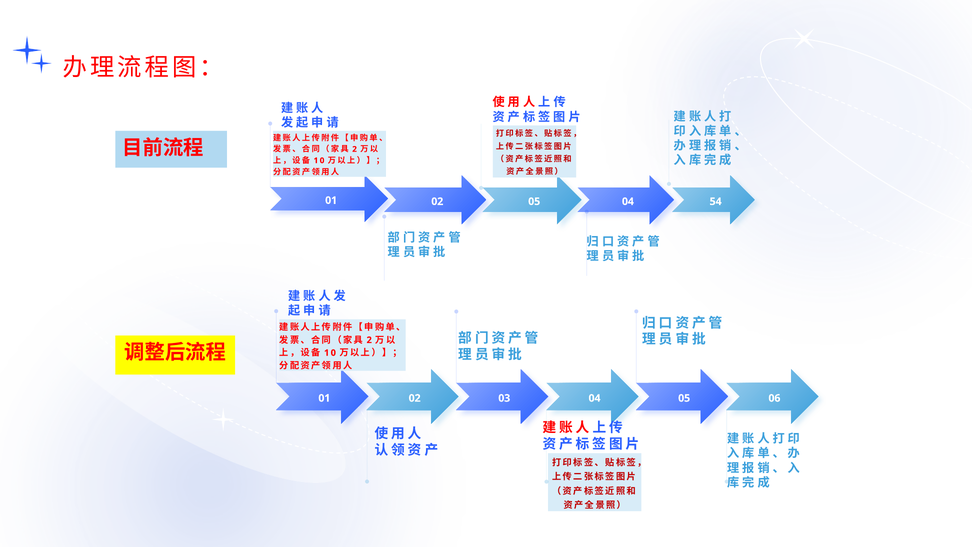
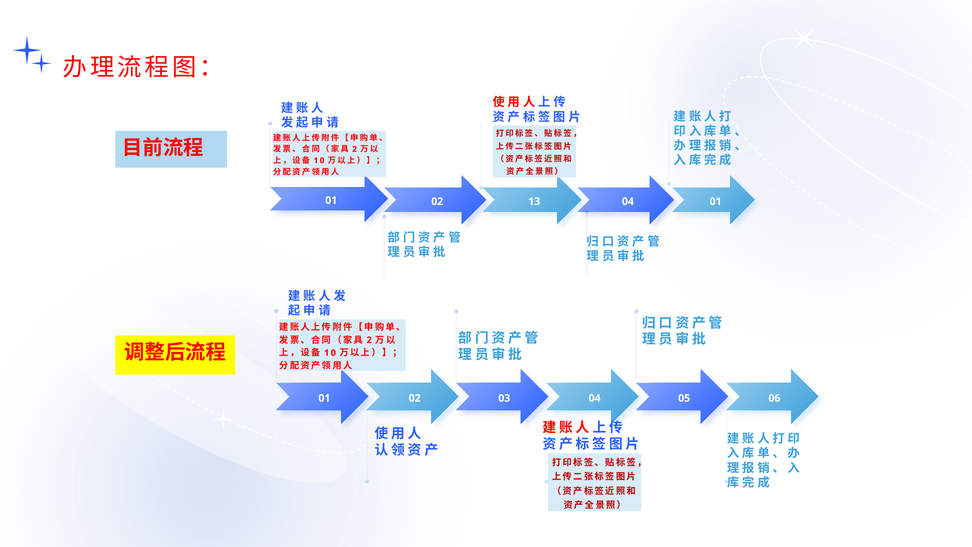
02 05: 05 -> 13 (534, 201)
04 54: 54 -> 01 (716, 201)
